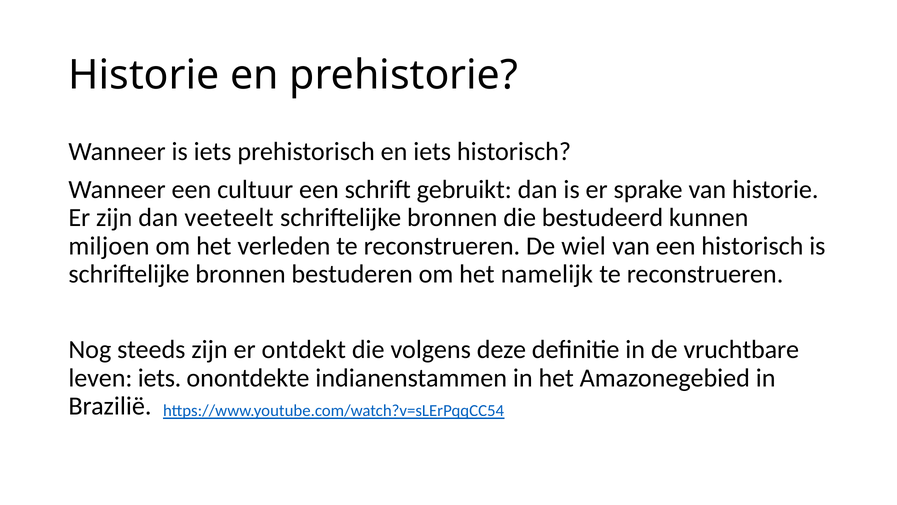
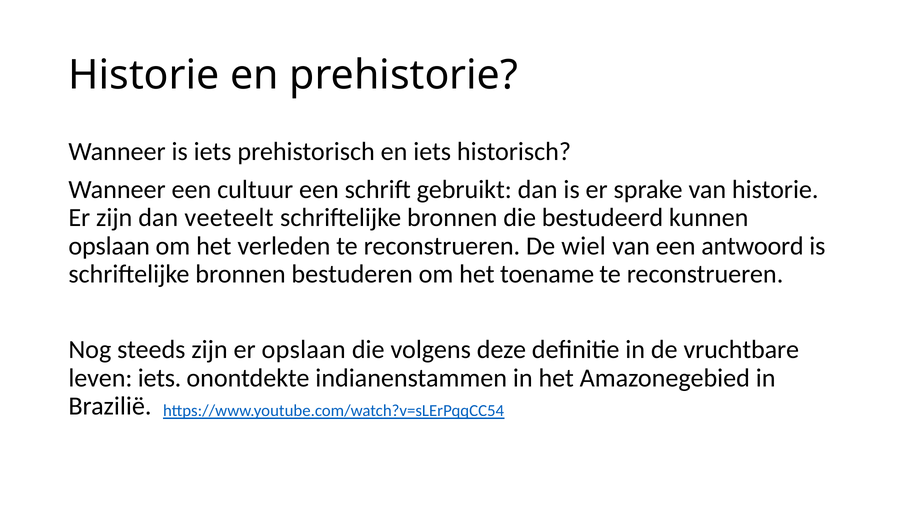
miljoen: miljoen -> opslaan (109, 246)
een historisch: historisch -> antwoord (752, 246)
namelijk: namelijk -> toename (547, 274)
er ontdekt: ontdekt -> opslaan (304, 349)
